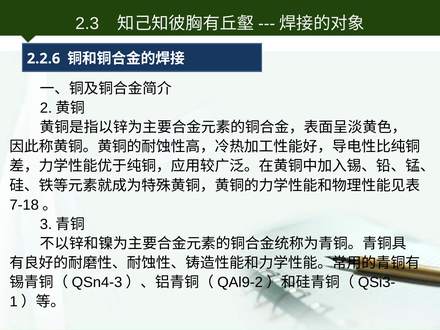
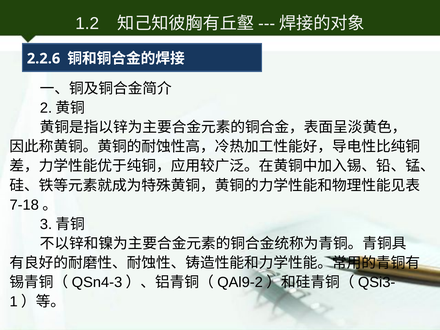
2.3: 2.3 -> 1.2 (87, 23)
